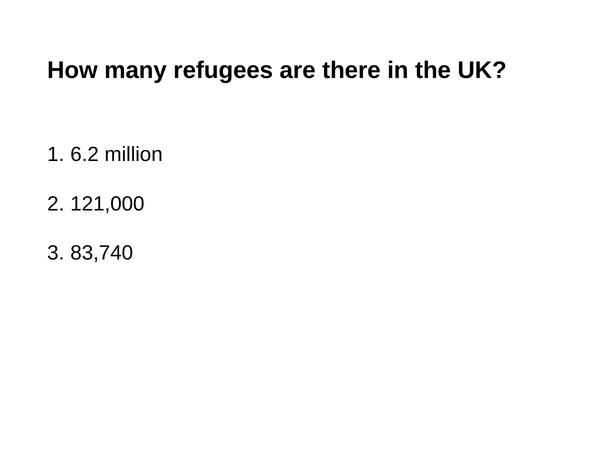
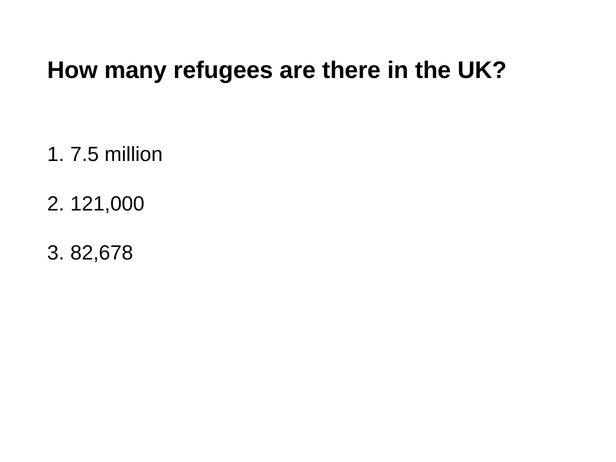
6.2: 6.2 -> 7.5 (85, 155)
83,740: 83,740 -> 82,678 (102, 253)
